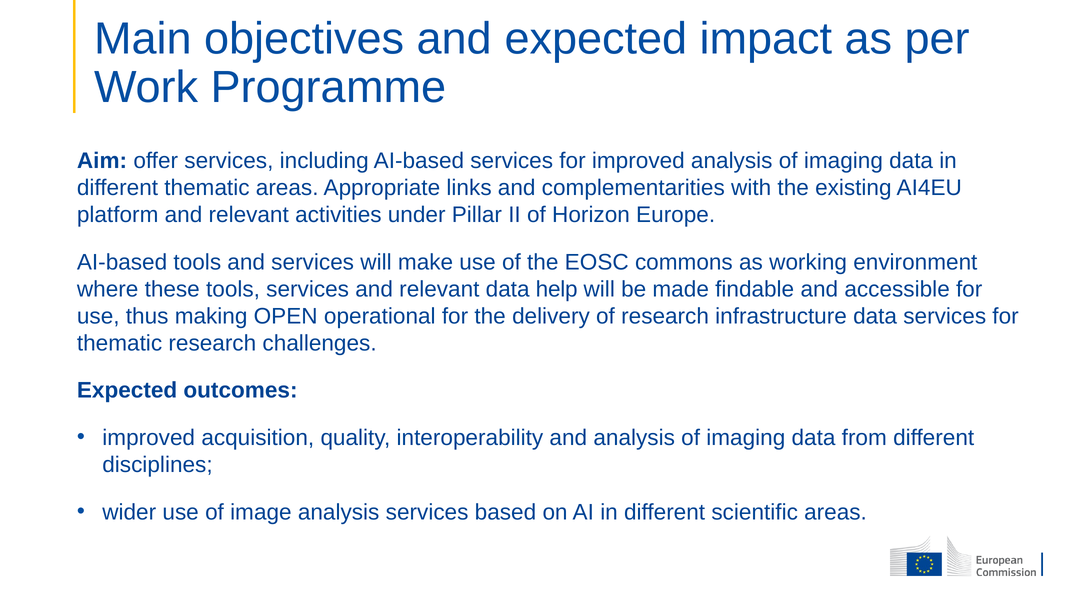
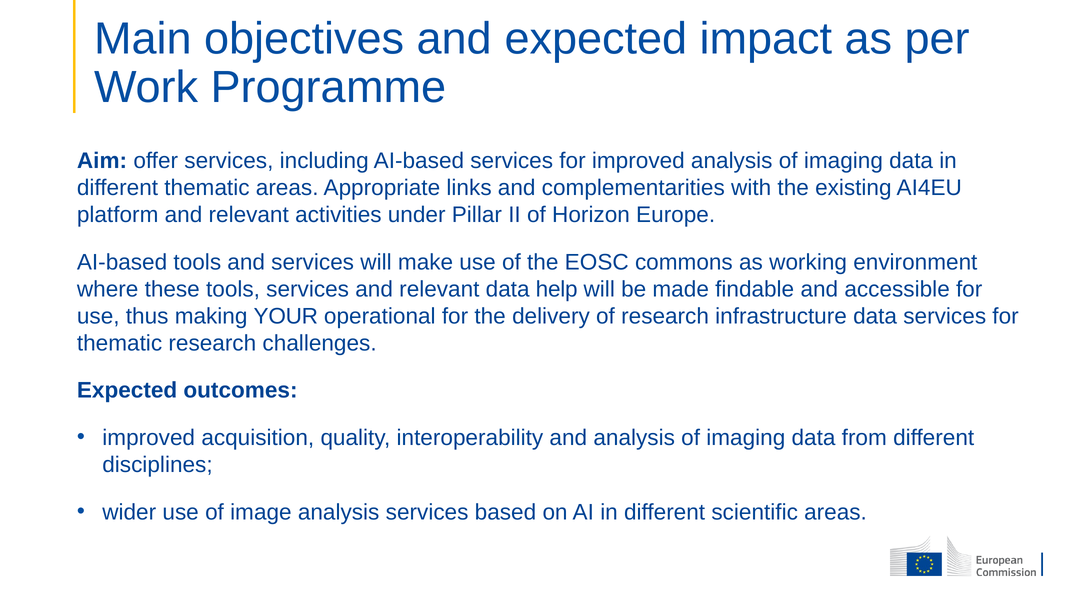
OPEN: OPEN -> YOUR (286, 316)
